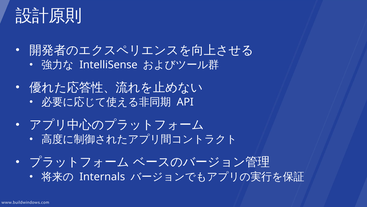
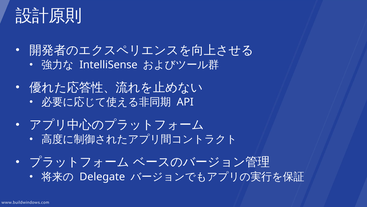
Internals: Internals -> Delegate (102, 176)
